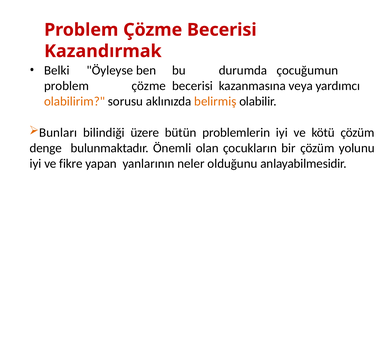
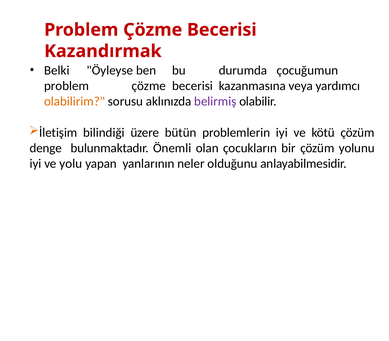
belirmiş colour: orange -> purple (215, 102)
Bunları: Bunları -> İletişim (58, 133)
fikre: fikre -> yolu (71, 164)
